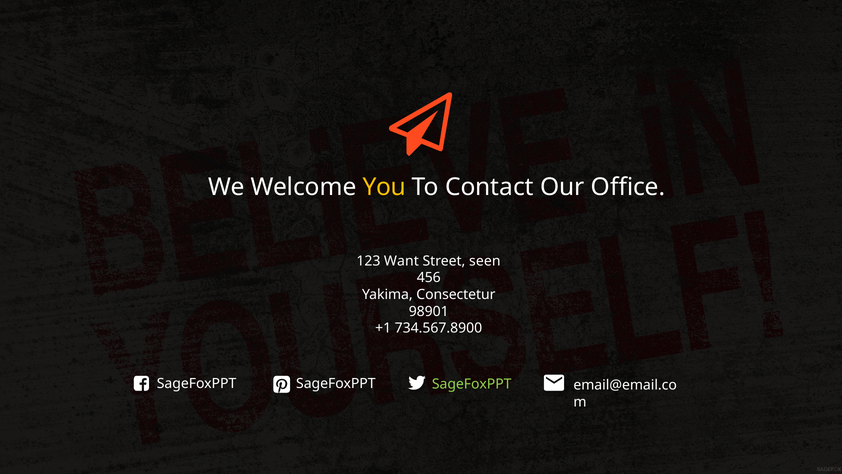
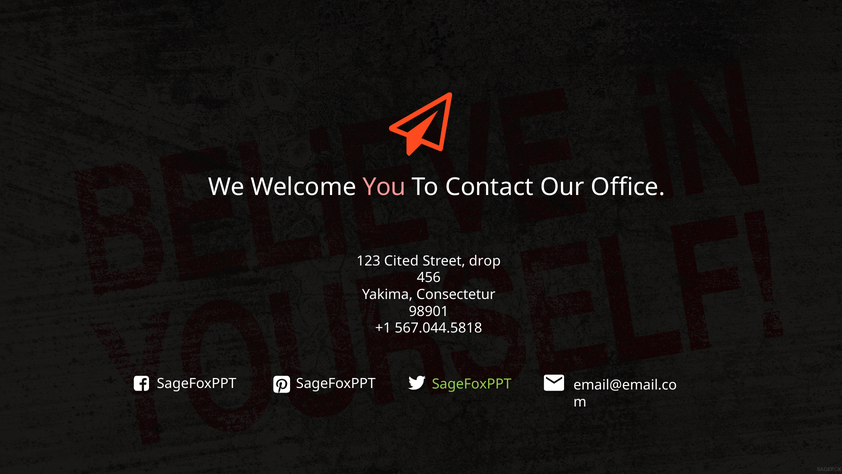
You colour: yellow -> pink (384, 187)
Want: Want -> Cited (401, 261)
seen: seen -> drop (485, 261)
734.567.8900: 734.567.8900 -> 567.044.5818 (438, 328)
